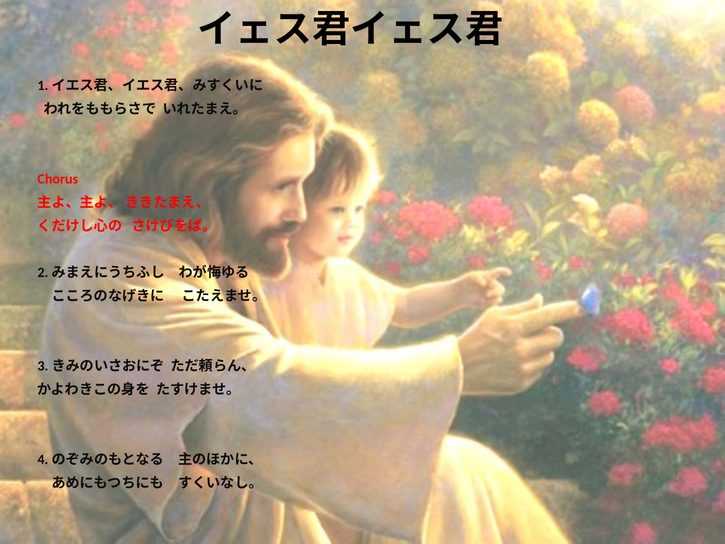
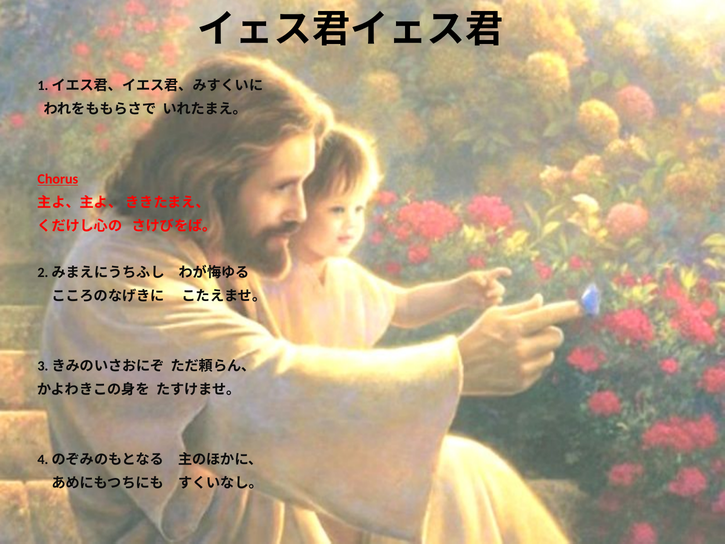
Chorus underline: none -> present (58, 179)
